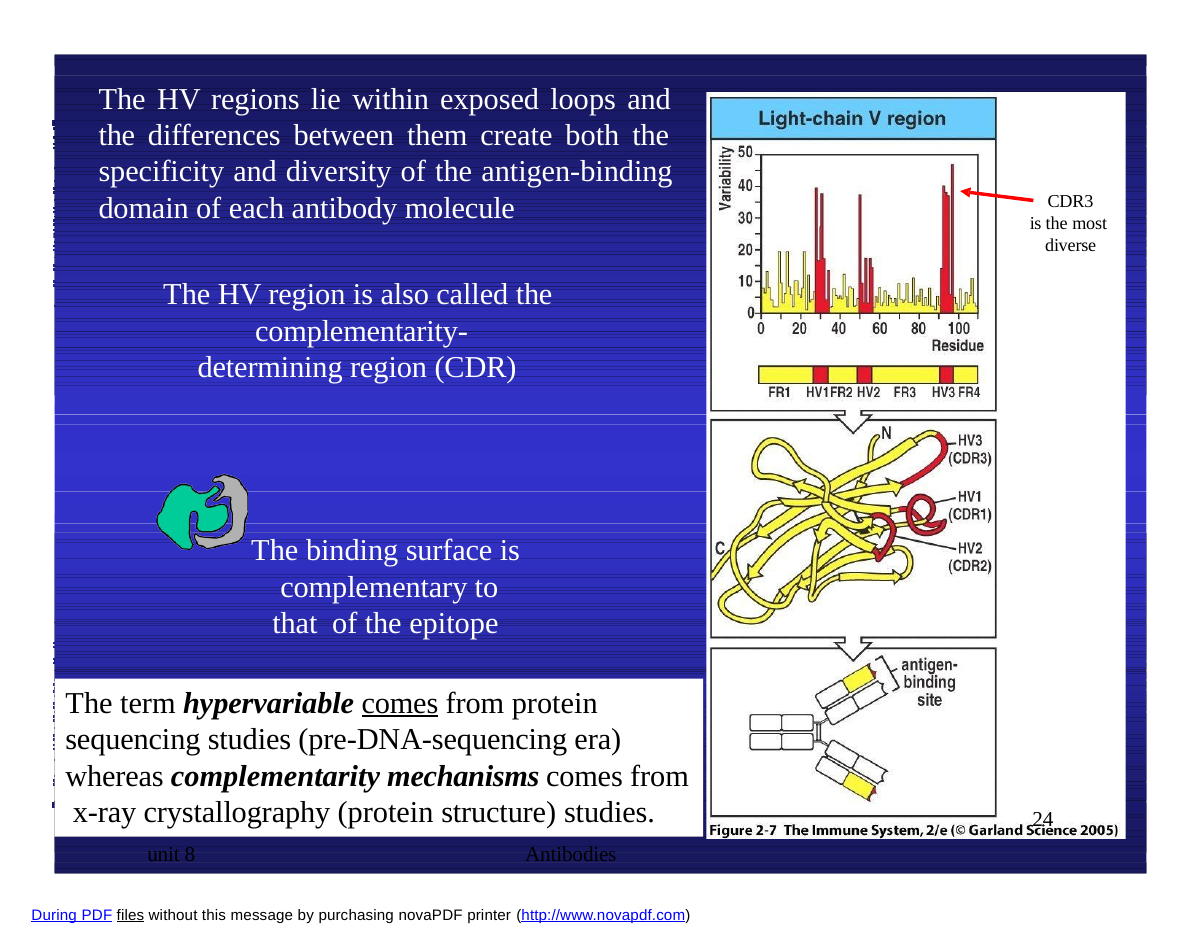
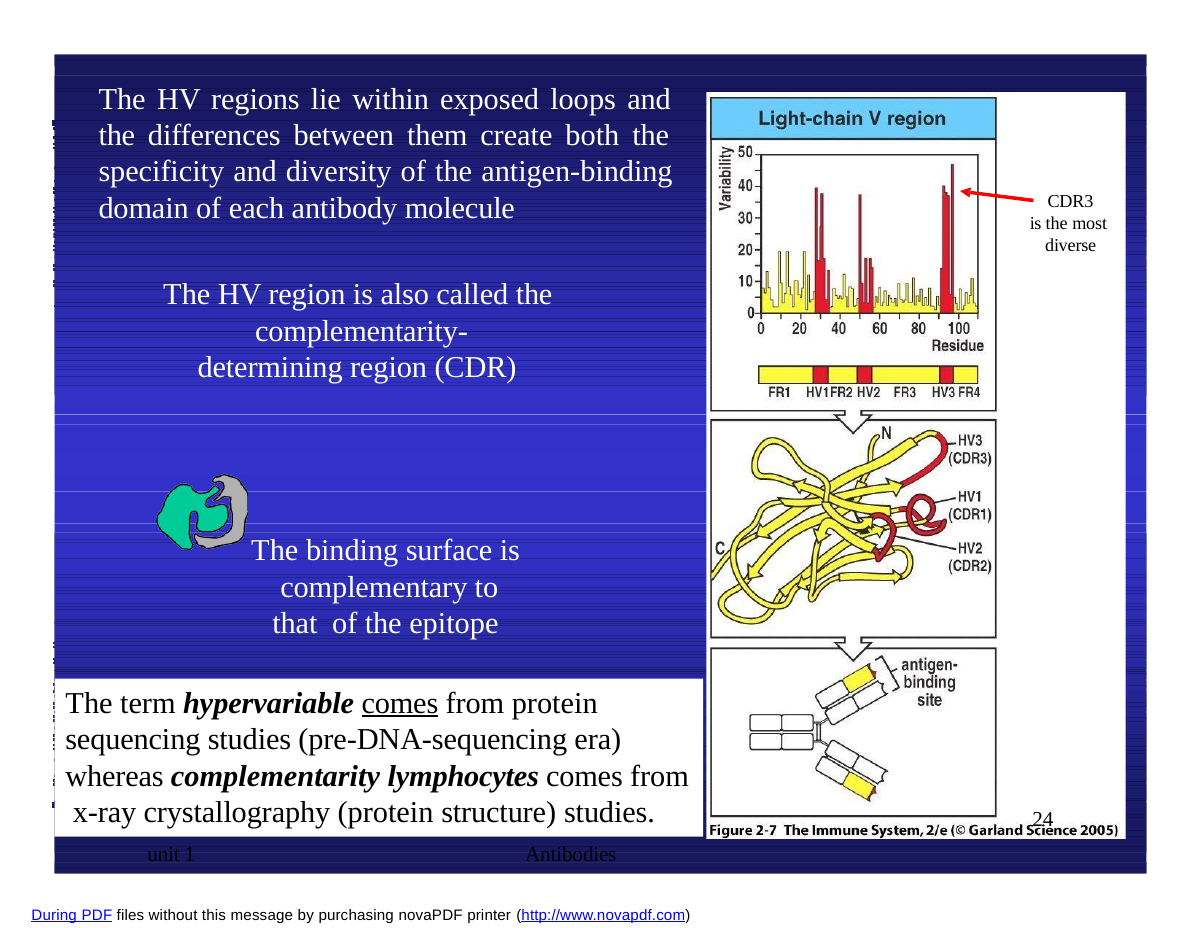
mechanisms: mechanisms -> lymphocytes (463, 776)
8: 8 -> 1 (190, 855)
files underline: present -> none (130, 915)
